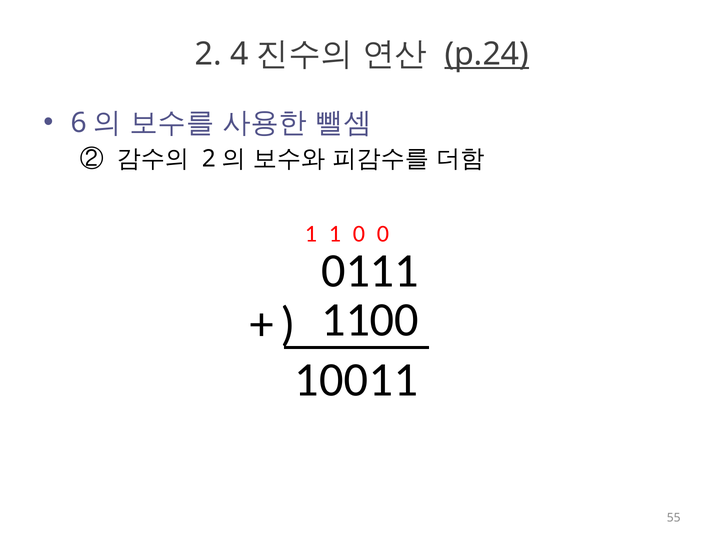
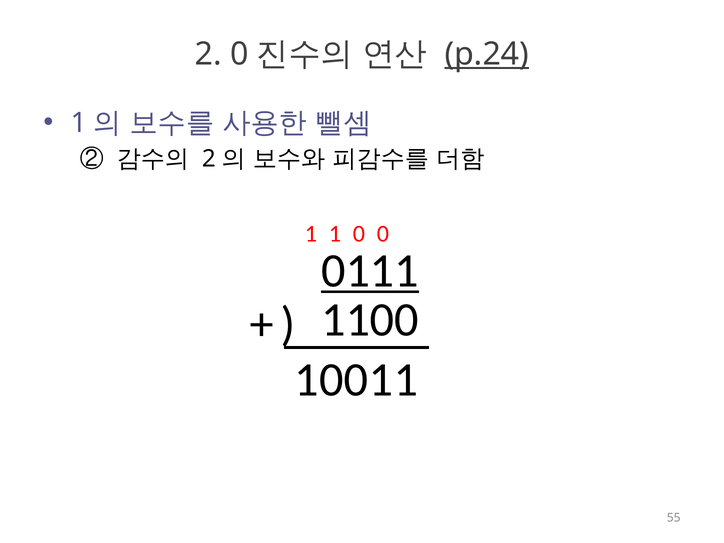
2 4: 4 -> 0 (239, 54)
6: 6 -> 1 (79, 123)
0111 underline: none -> present (370, 271)
